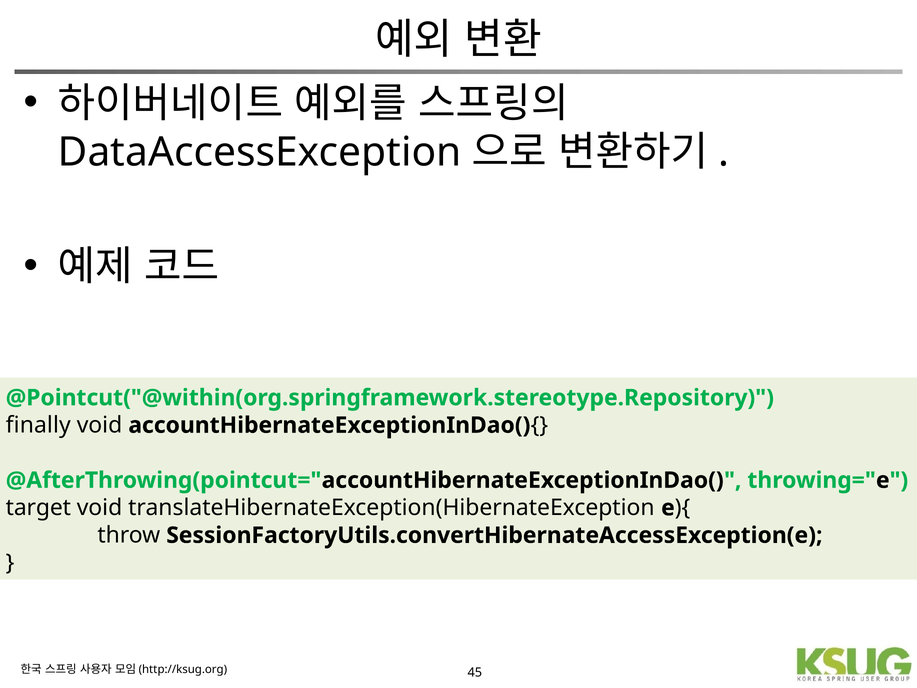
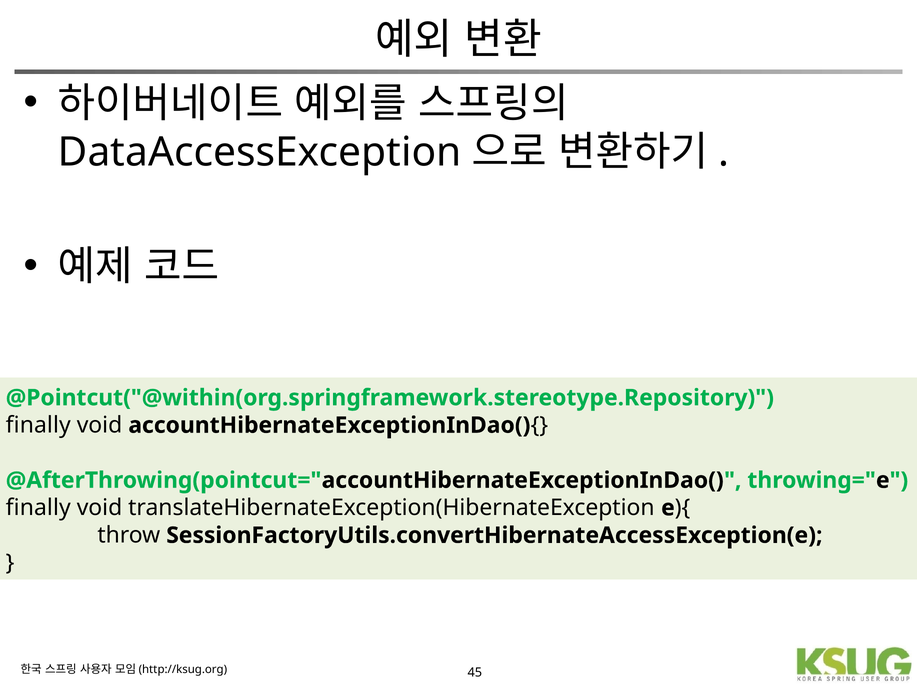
target: target -> finally (38, 508)
